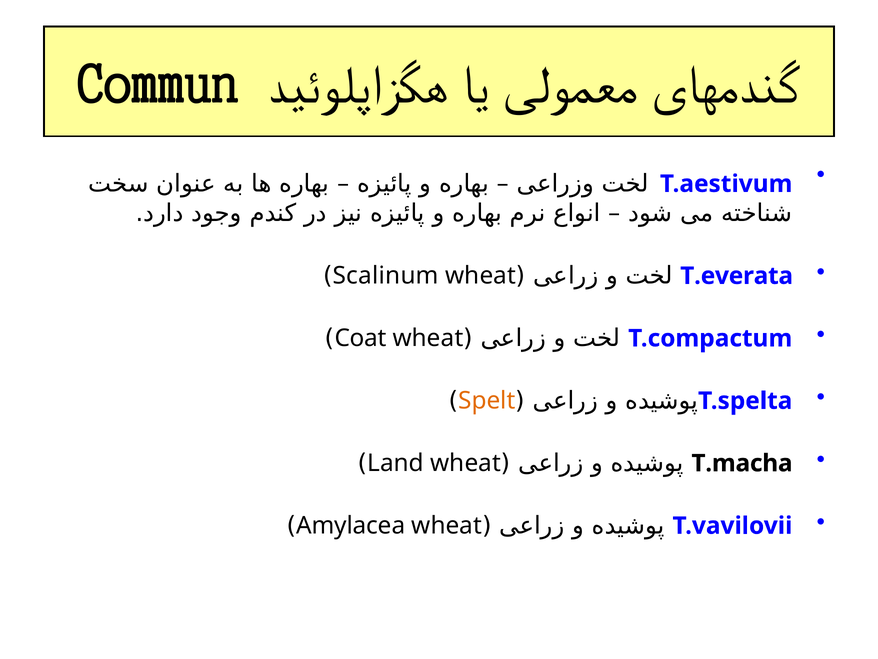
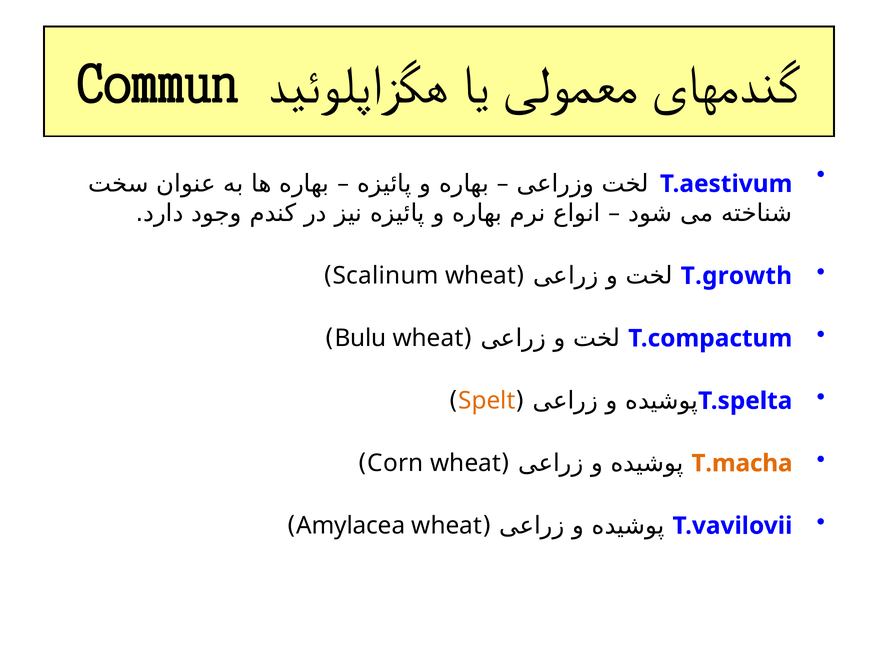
T.everata: T.everata -> T.growth (736, 276)
Coat: Coat -> Bulu (360, 338)
Land: Land -> Corn (395, 463)
T.macha colour: black -> orange (742, 463)
